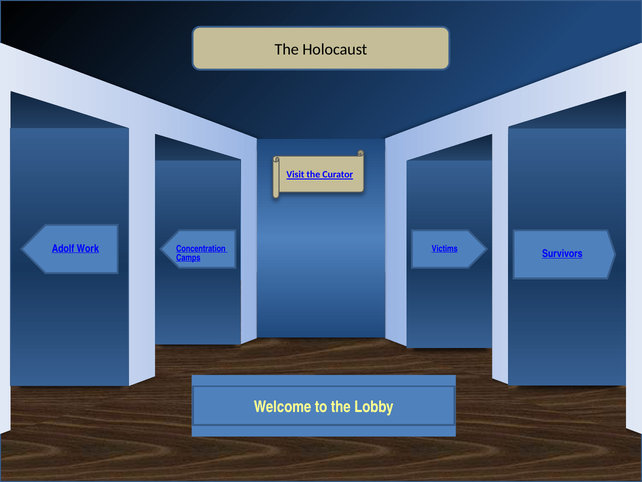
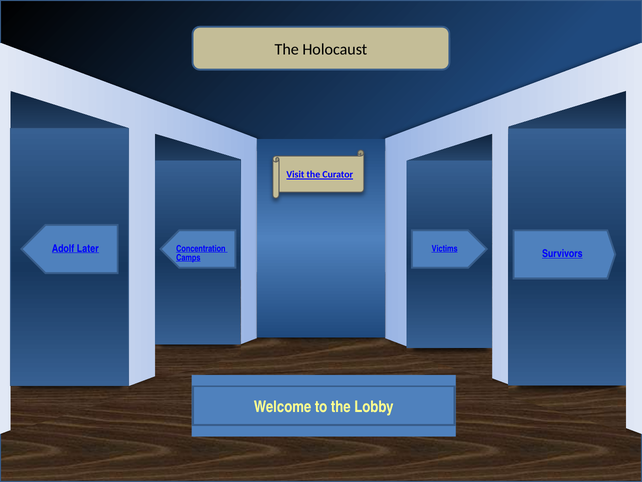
Work: Work -> Later (88, 248)
